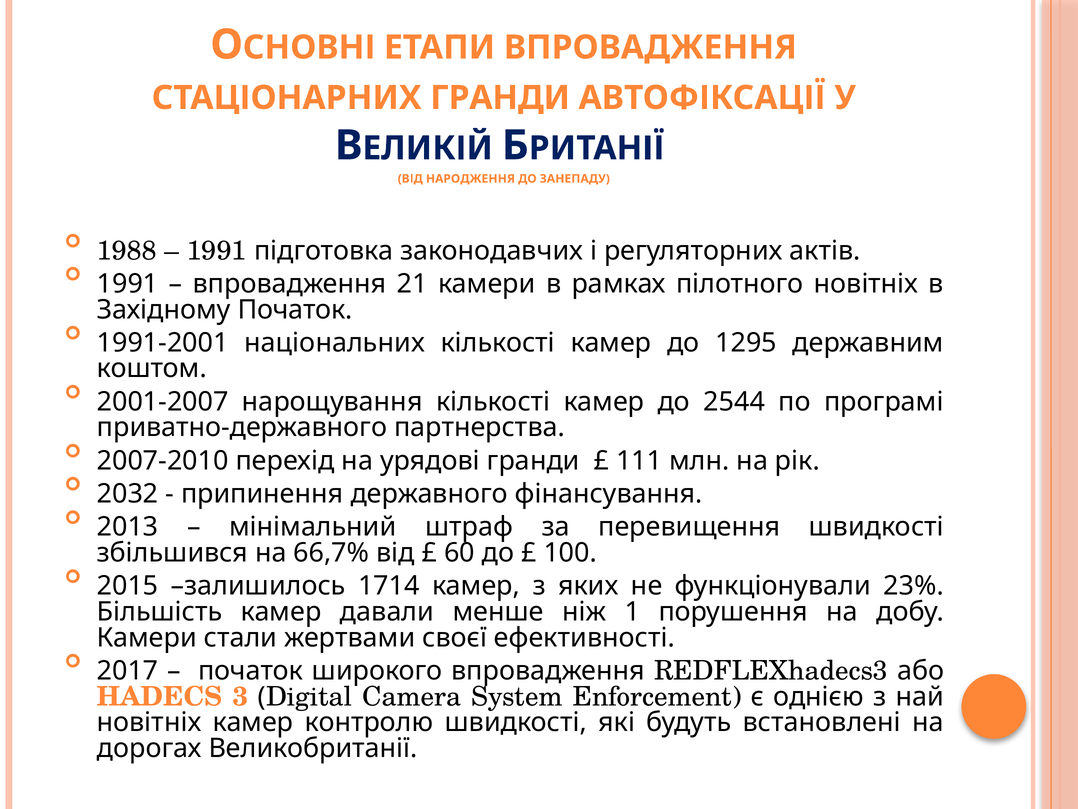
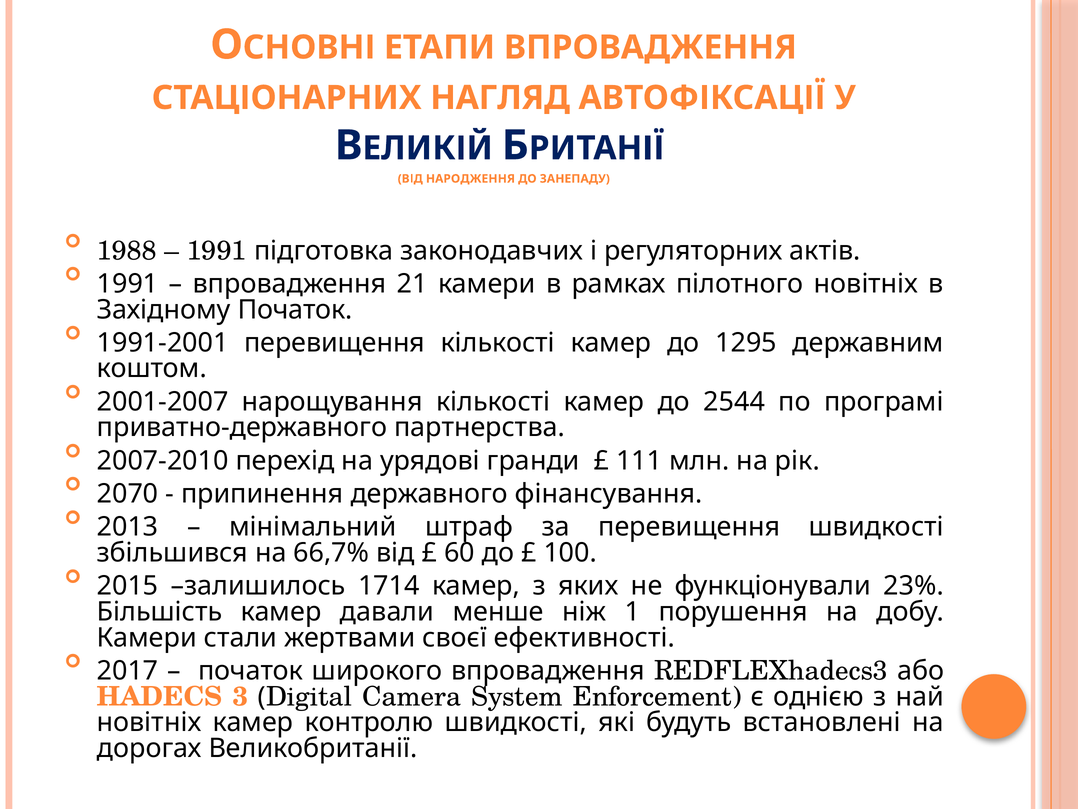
СТАЦІОНАРНИХ ГРАНДИ: ГРАНДИ -> НАГЛЯД (500, 98)
1991-2001 національних: національних -> перевищення (335, 342)
2032: 2032 -> 2070 (128, 493)
